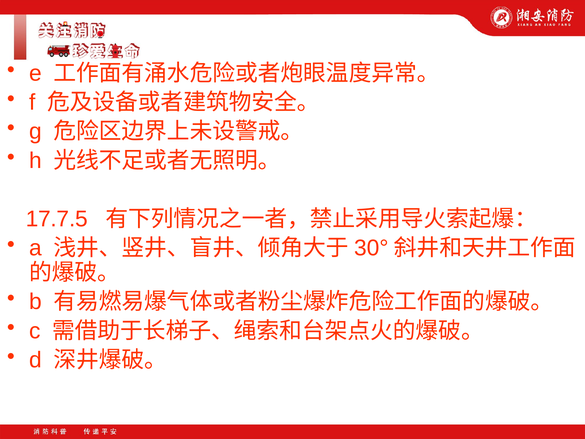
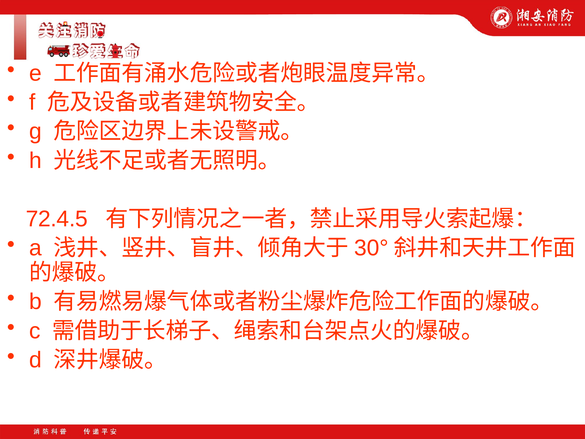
17.7.5: 17.7.5 -> 72.4.5 (57, 219)
